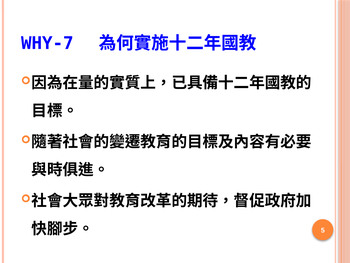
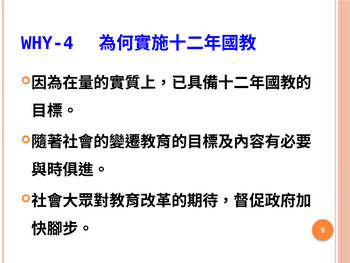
WHY-7: WHY-7 -> WHY-4 (47, 43)
